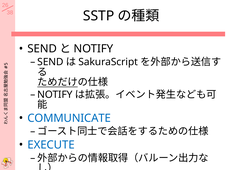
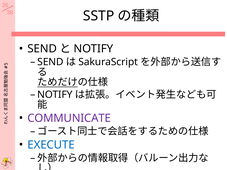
COMMUNICATE colour: blue -> purple (69, 118)
